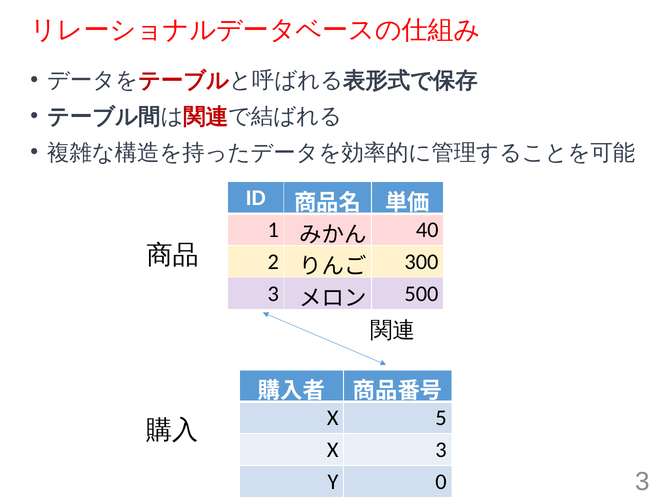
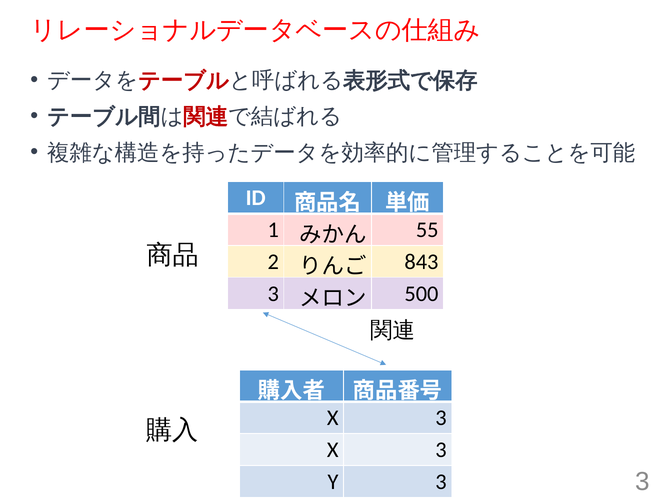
40: 40 -> 55 (427, 230)
300: 300 -> 843 (421, 262)
5: 5 -> 3 (441, 418)
Y 0: 0 -> 3 (441, 482)
